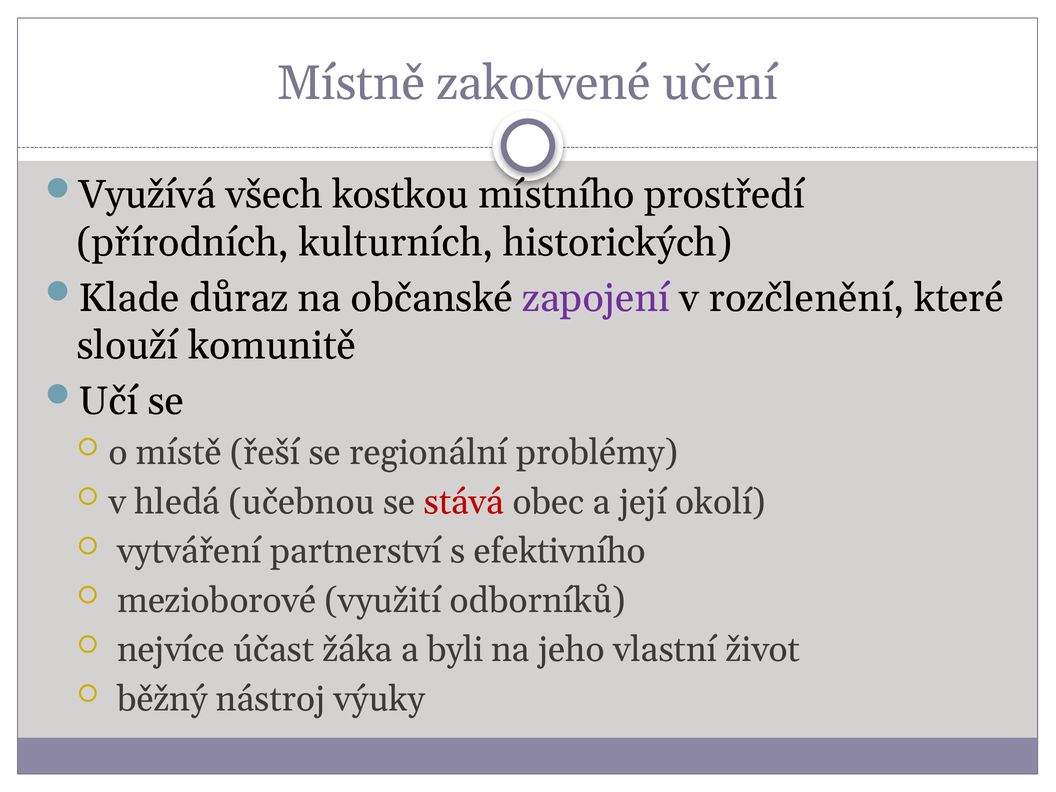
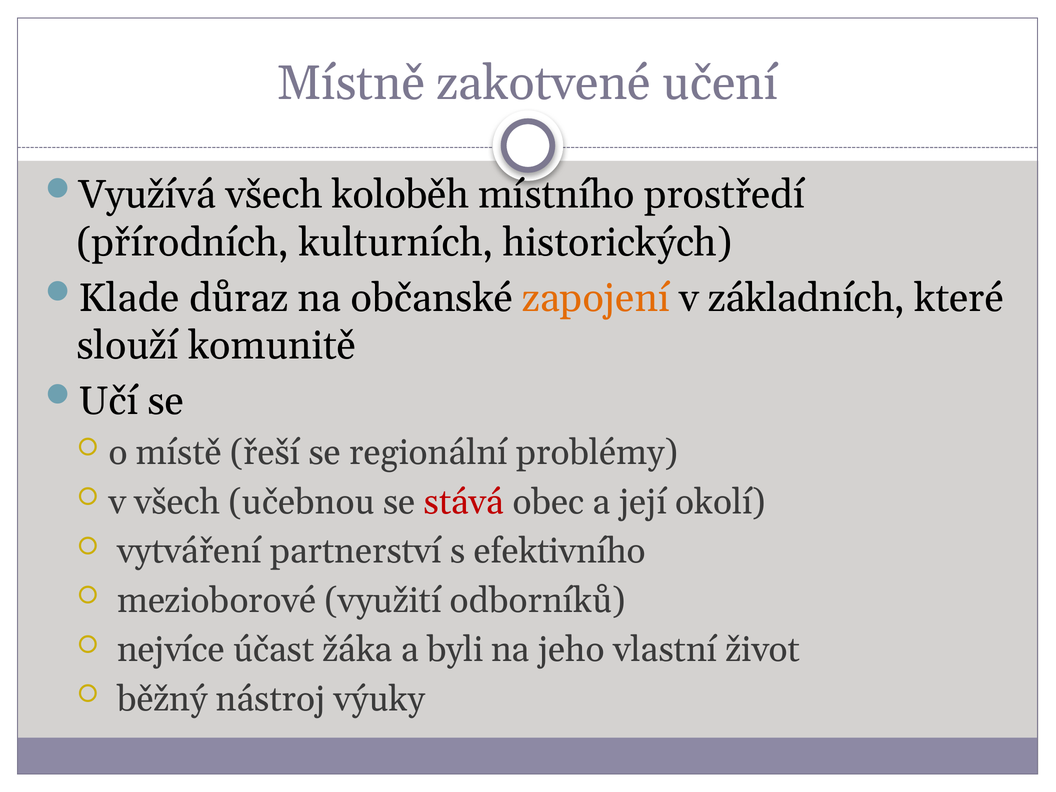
kostkou: kostkou -> koloběh (400, 195)
zapojení colour: purple -> orange (596, 298)
rozčlenění: rozčlenění -> základních (807, 298)
v hledá: hledá -> všech (177, 502)
